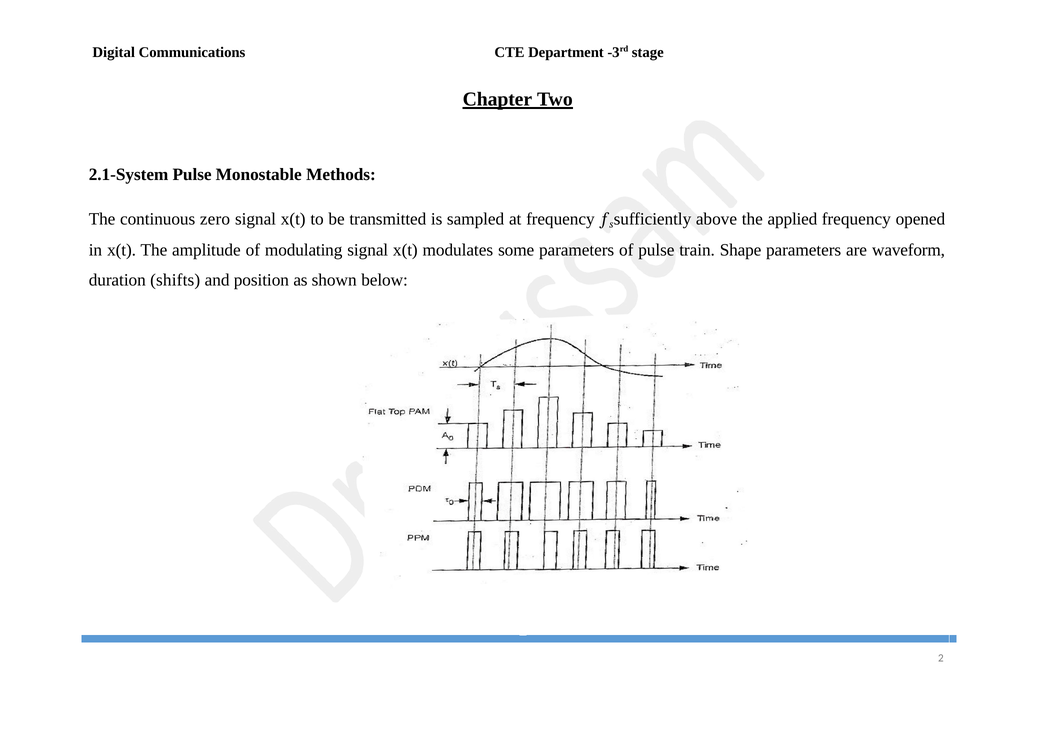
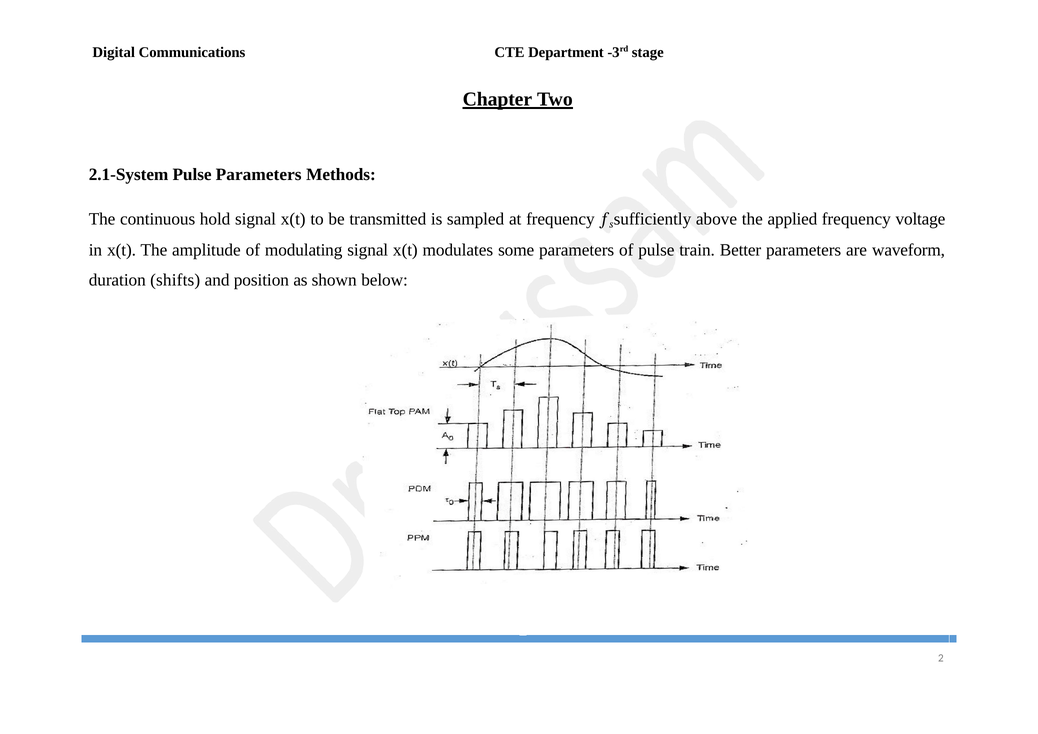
Pulse Monostable: Monostable -> Parameters (259, 175)
zero: zero -> hold (215, 219)
opened: opened -> voltage (920, 219)
Shape: Shape -> Better (741, 250)
